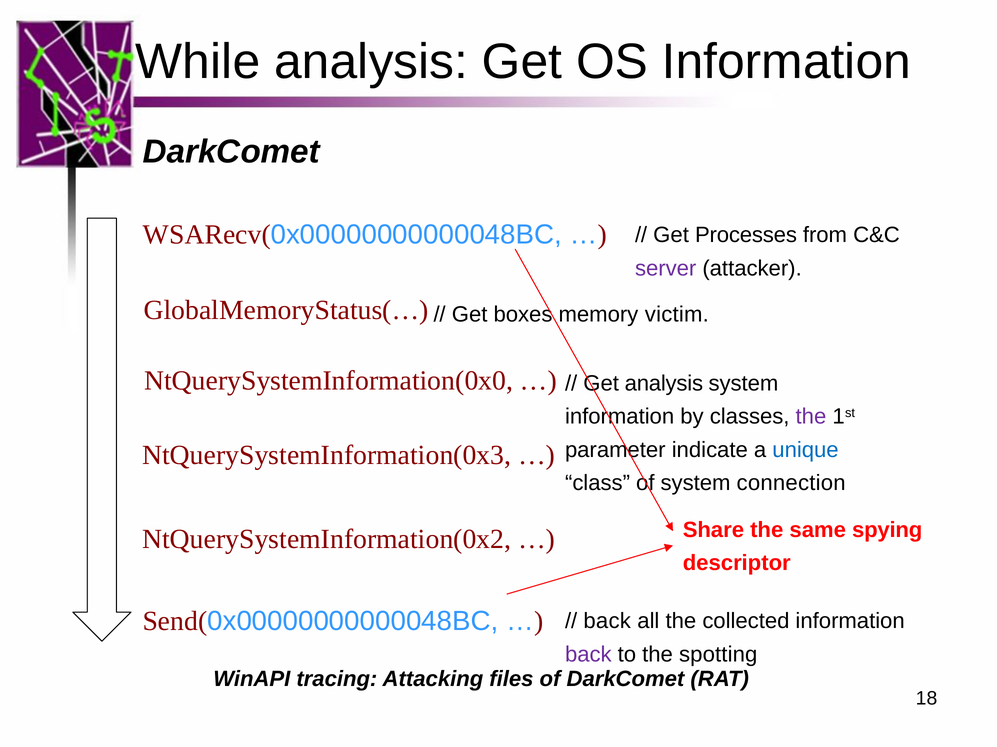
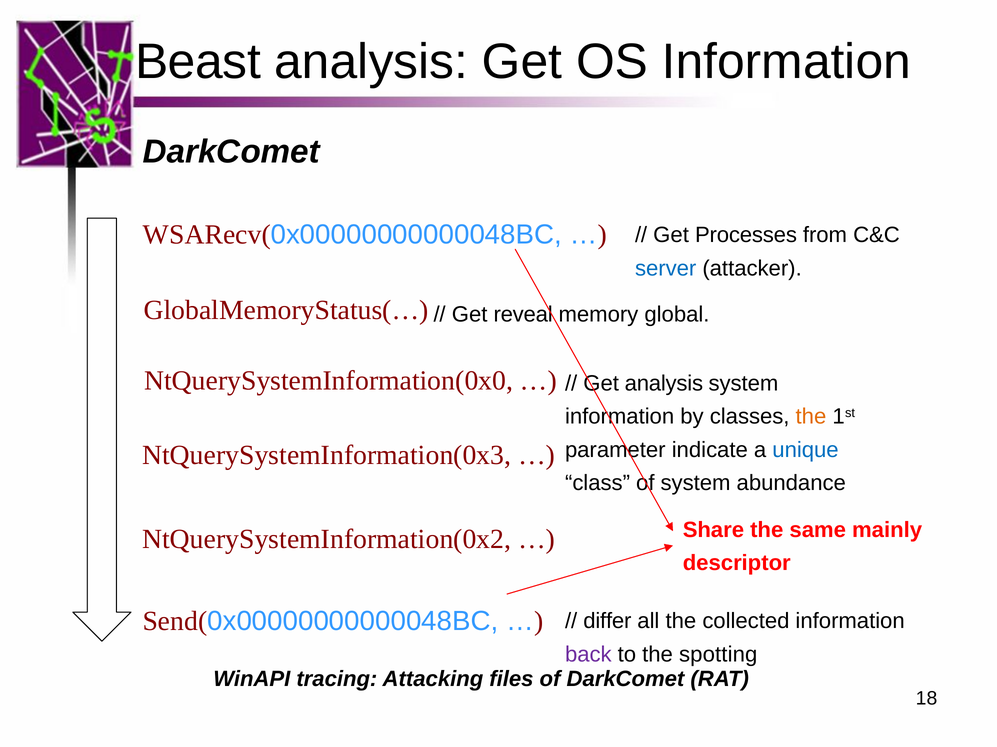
While: While -> Beast (198, 62)
server colour: purple -> blue (666, 269)
boxes: boxes -> reveal (523, 315)
victim: victim -> global (677, 315)
the colour: purple -> orange (811, 417)
connection: connection -> abundance (791, 484)
spying: spying -> mainly (887, 530)
back: back -> differ (607, 622)
